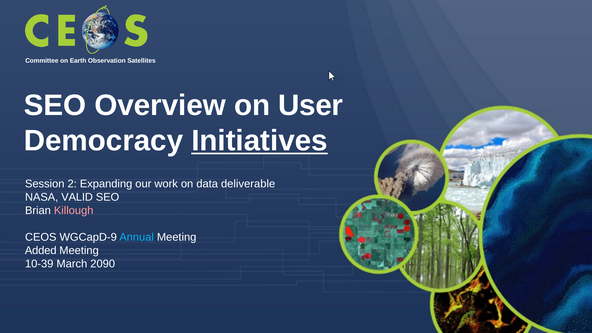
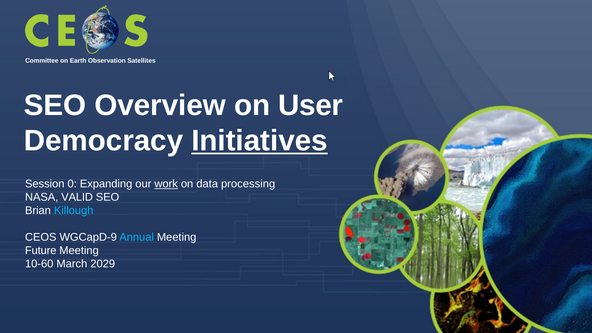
2: 2 -> 0 (72, 184)
work underline: none -> present (166, 184)
deliverable: deliverable -> processing (248, 184)
Killough colour: pink -> light blue (74, 211)
Added: Added -> Future (41, 250)
10-39: 10-39 -> 10-60 (39, 264)
2090: 2090 -> 2029 (103, 264)
